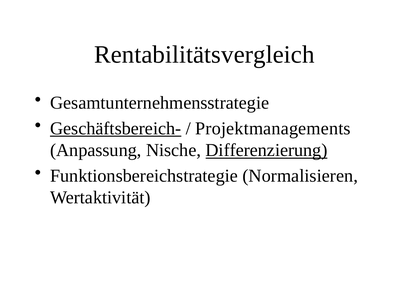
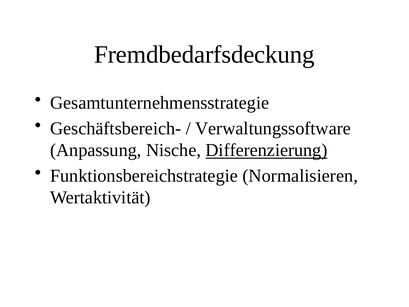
Rentabilitätsvergleich: Rentabilitätsvergleich -> Fremdbedarfsdeckung (204, 55)
Geschäftsbereich- underline: present -> none (116, 128)
Projektmanagements: Projektmanagements -> Verwaltungssoftware (273, 128)
